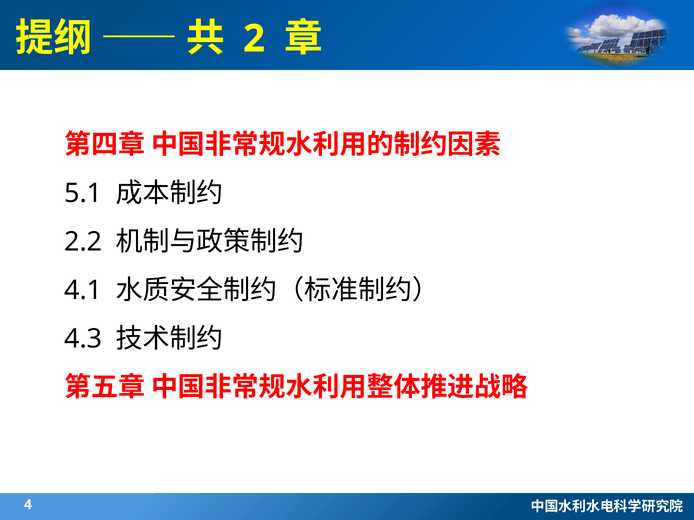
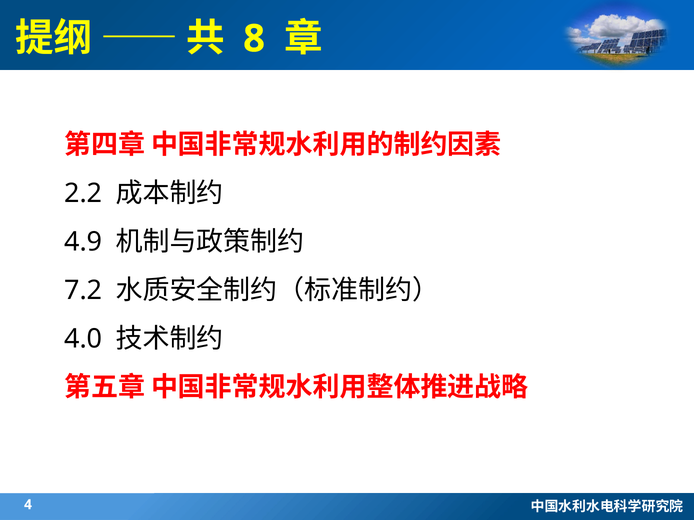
2: 2 -> 8 (254, 39)
5.1: 5.1 -> 2.2 (83, 193)
2.2: 2.2 -> 4.9 (83, 242)
4.1: 4.1 -> 7.2 (83, 291)
4.3: 4.3 -> 4.0 (83, 339)
